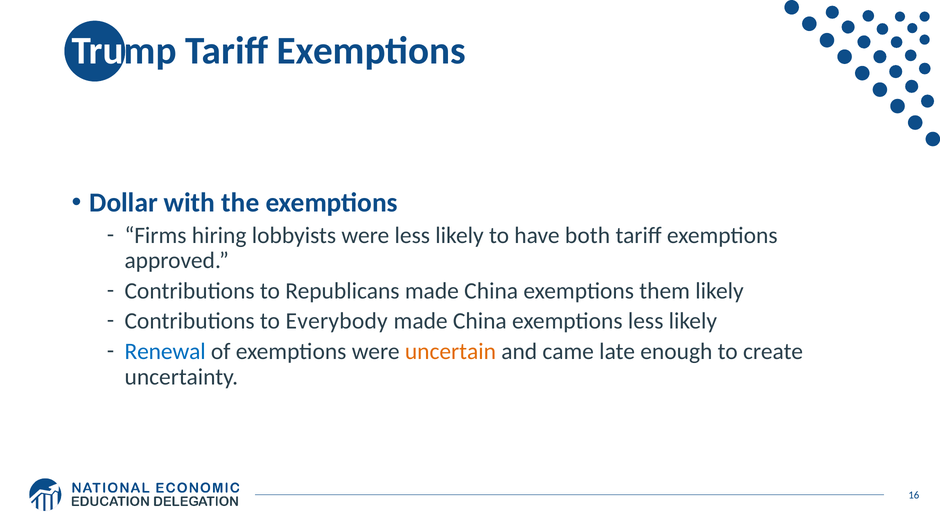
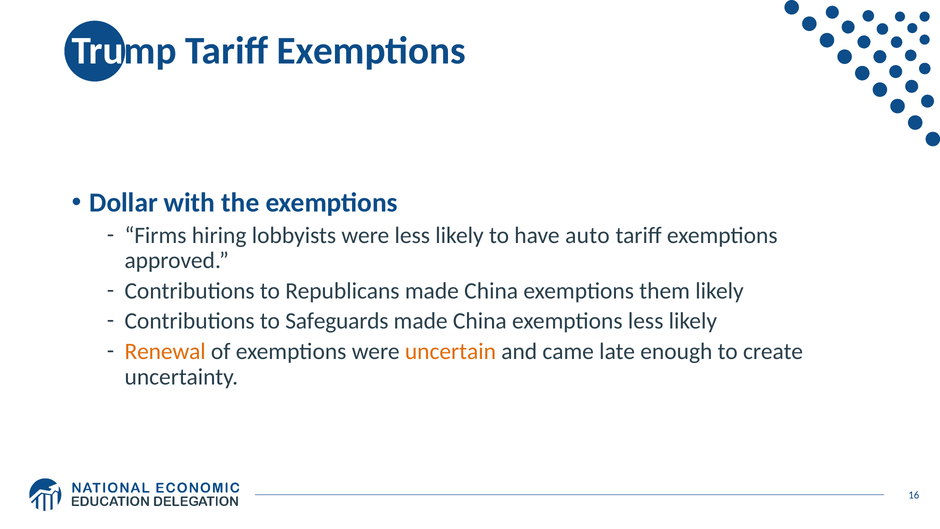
both: both -> auto (587, 235)
Everybody: Everybody -> Safeguards (337, 321)
Renewal colour: blue -> orange (165, 351)
